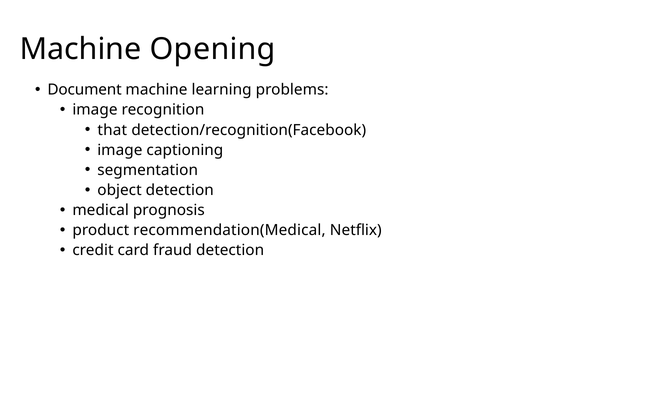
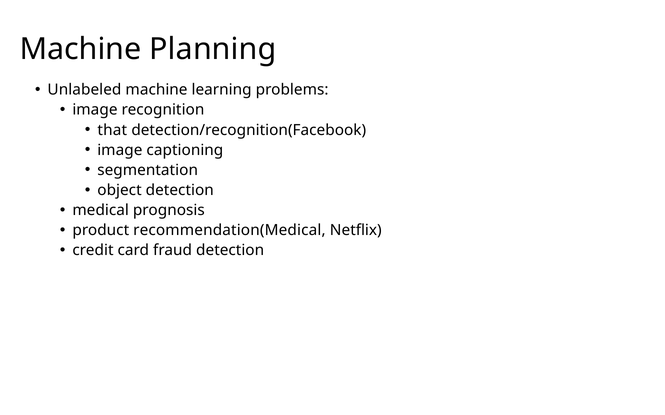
Opening: Opening -> Planning (213, 49)
Document: Document -> Unlabeled (84, 90)
